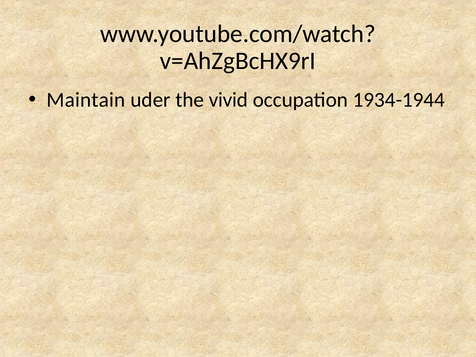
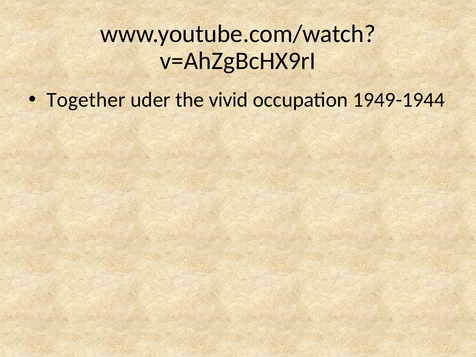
Maintain: Maintain -> Together (86, 100)
1934-1944: 1934-1944 -> 1949-1944 (399, 100)
